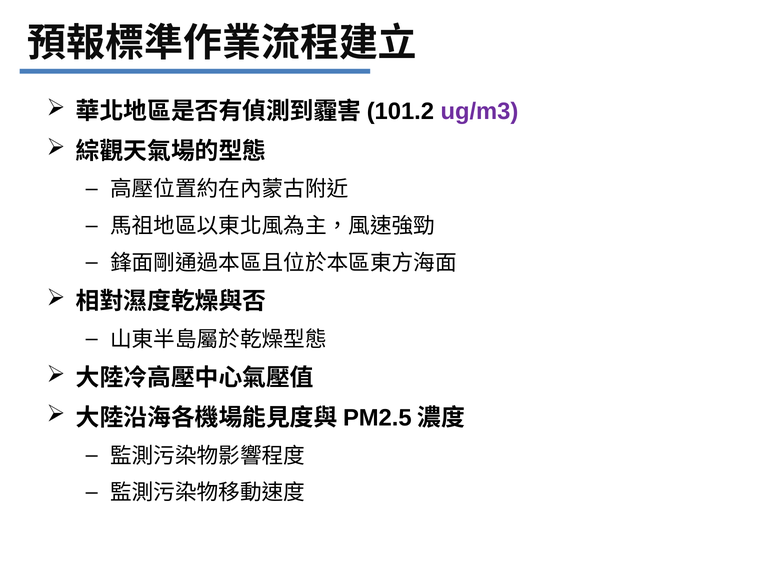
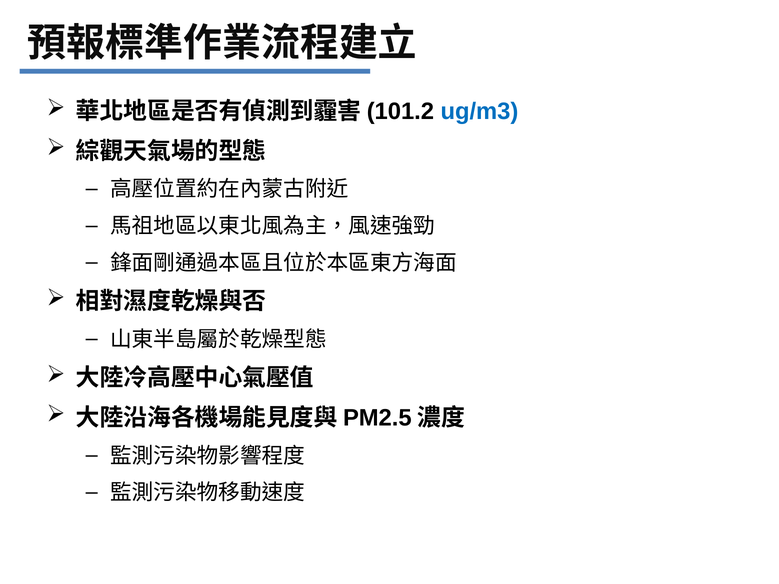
ug/m3 colour: purple -> blue (479, 112)
